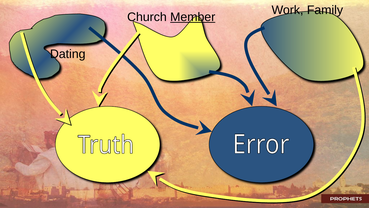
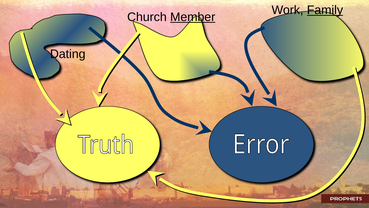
Family underline: none -> present (325, 10)
